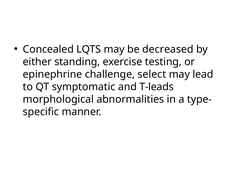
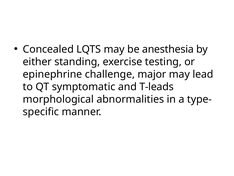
decreased: decreased -> anesthesia (168, 49)
select: select -> major (152, 74)
